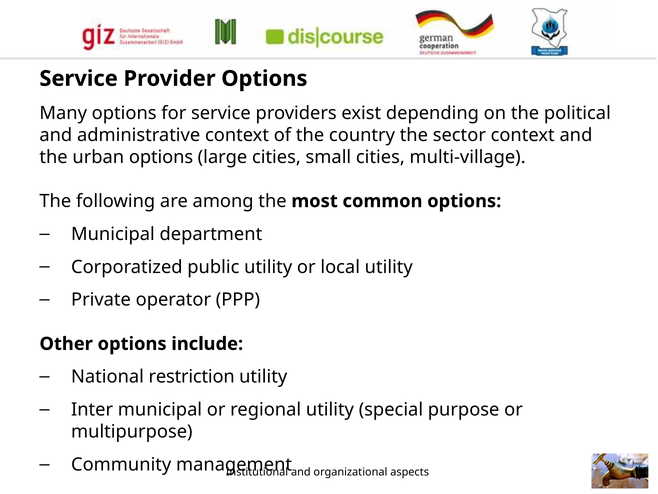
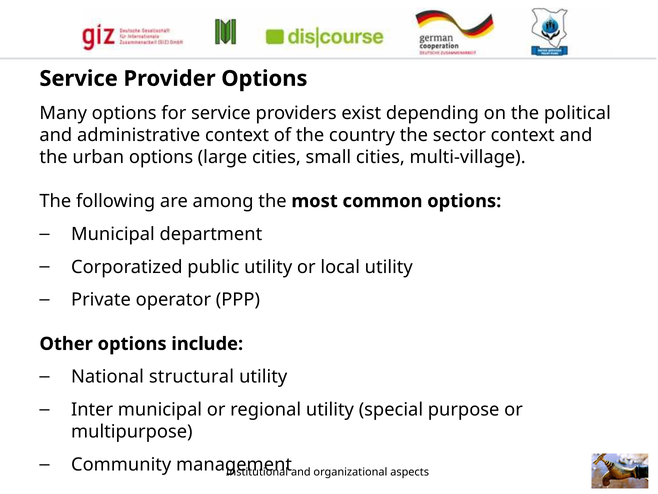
restriction: restriction -> structural (191, 376)
